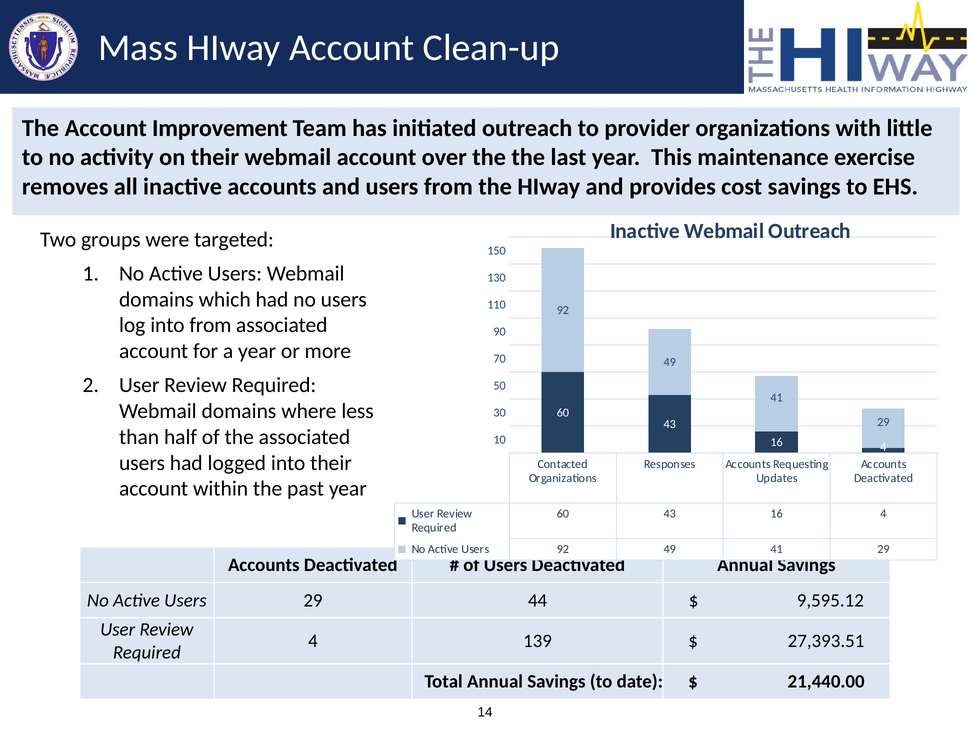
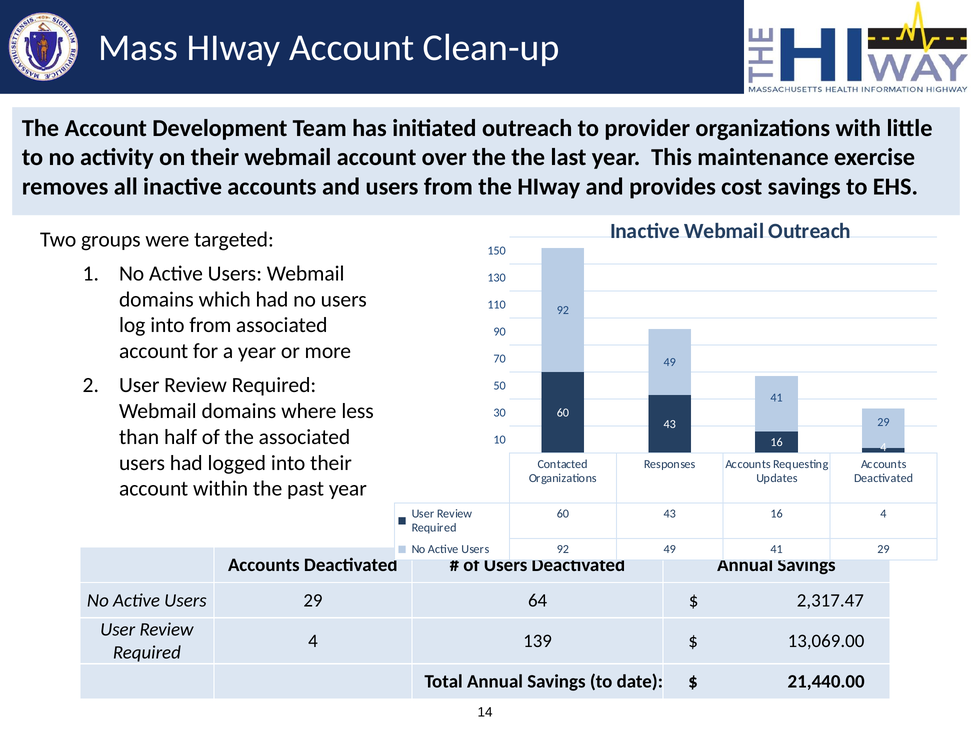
Improvement: Improvement -> Development (220, 128)
44: 44 -> 64 (538, 600)
9,595.12: 9,595.12 -> 2,317.47 (830, 600)
27,393.51: 27,393.51 -> 13,069.00 (826, 641)
